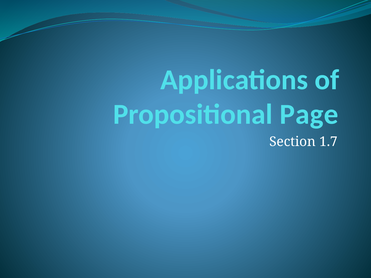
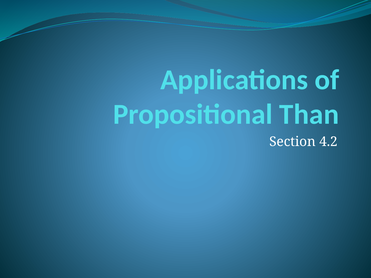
Page: Page -> Than (309, 115)
1.7: 1.7 -> 4.2 (328, 142)
